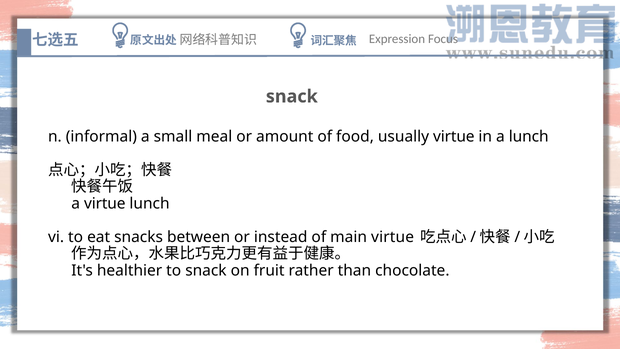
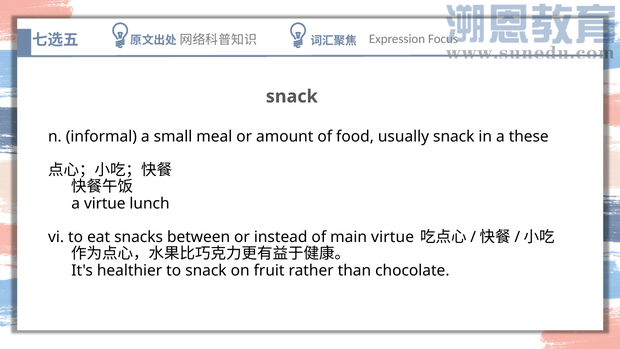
usually virtue: virtue -> snack (454, 136)
a lunch: lunch -> these (529, 136)
